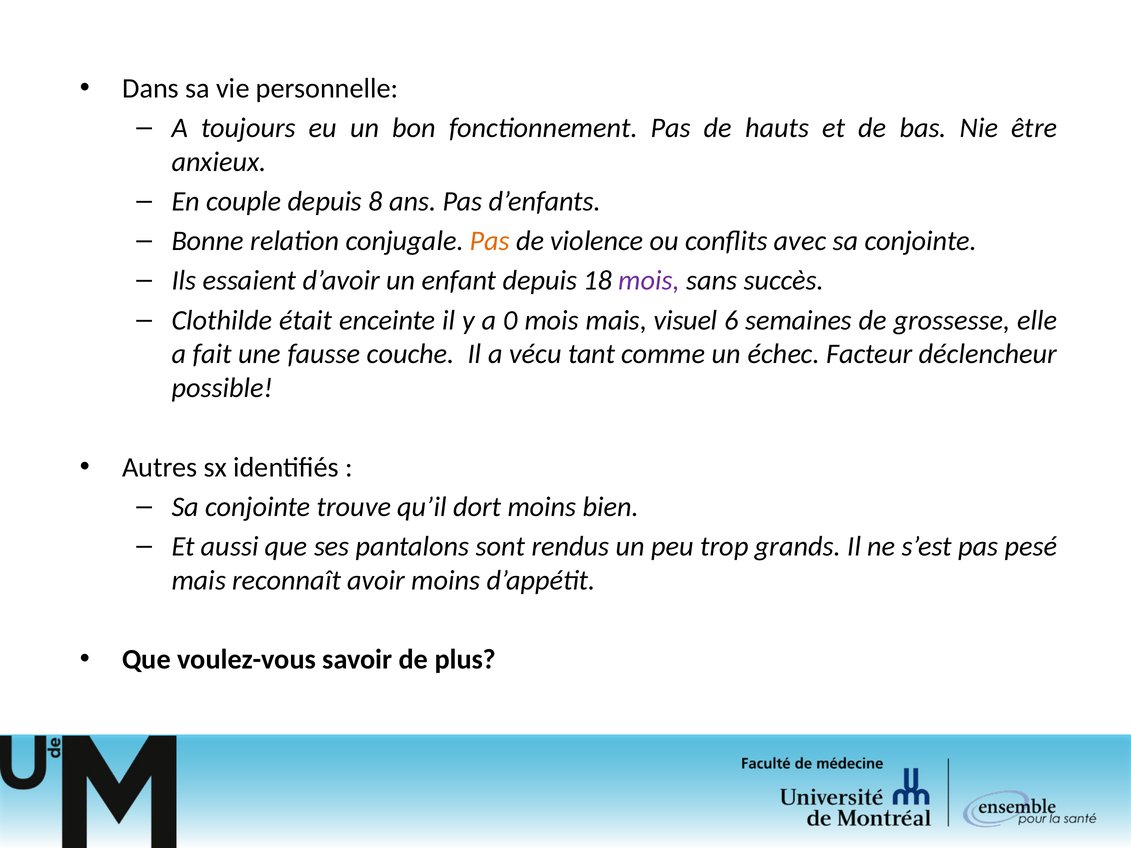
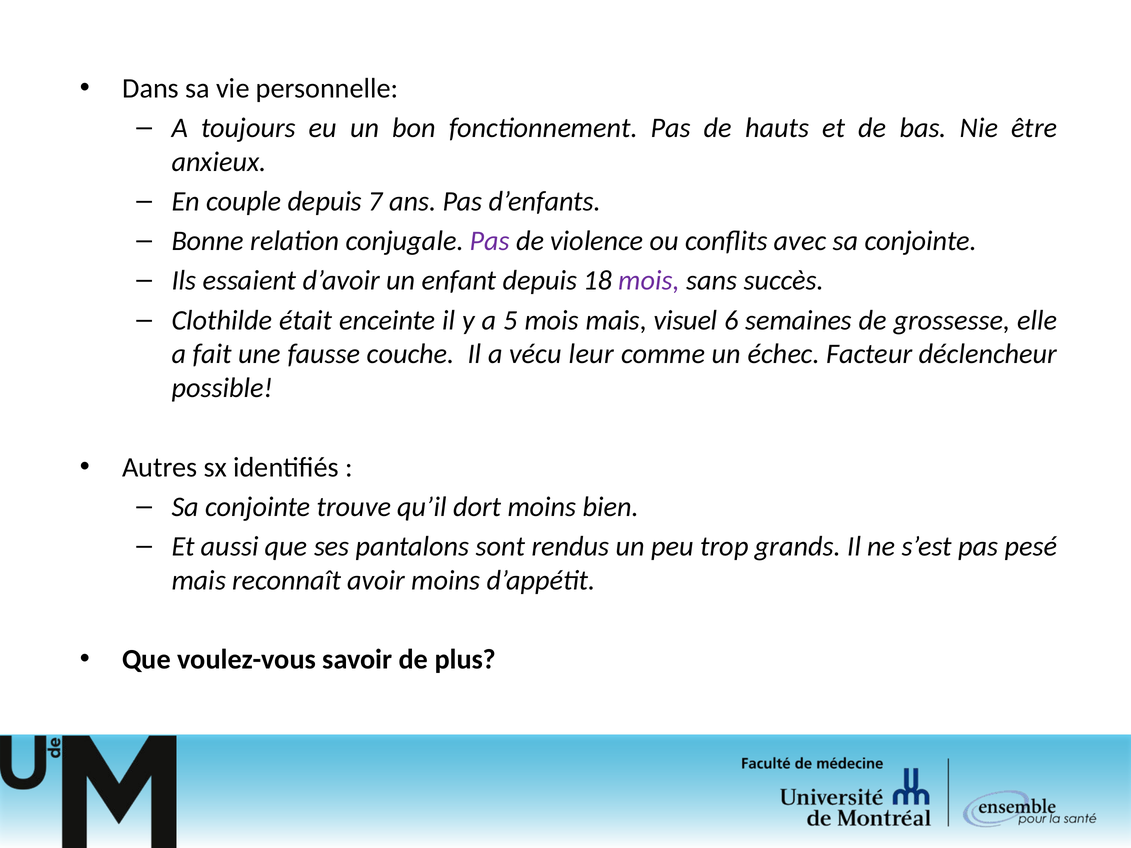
8: 8 -> 7 (376, 202)
Pas colour: orange -> purple (490, 241)
0: 0 -> 5 (510, 320)
tant: tant -> leur (591, 354)
